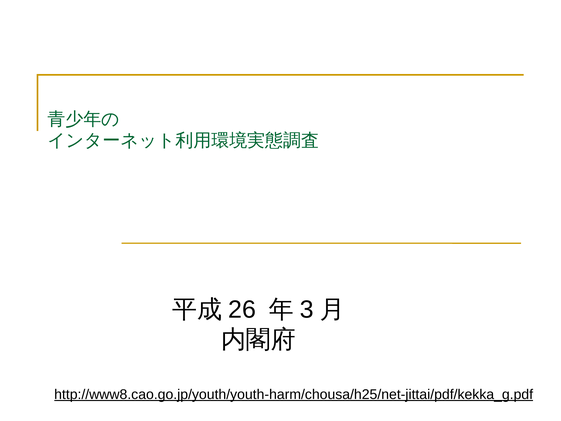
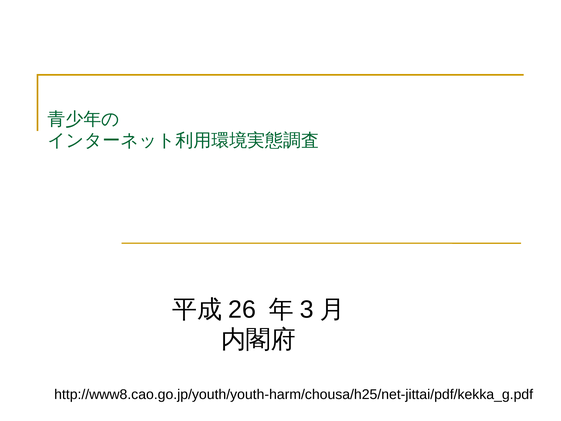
http://www8.cao.go.jp/youth/youth-harm/chousa/h25/net-jittai/pdf/kekka_g.pdf underline: present -> none (294, 394)
